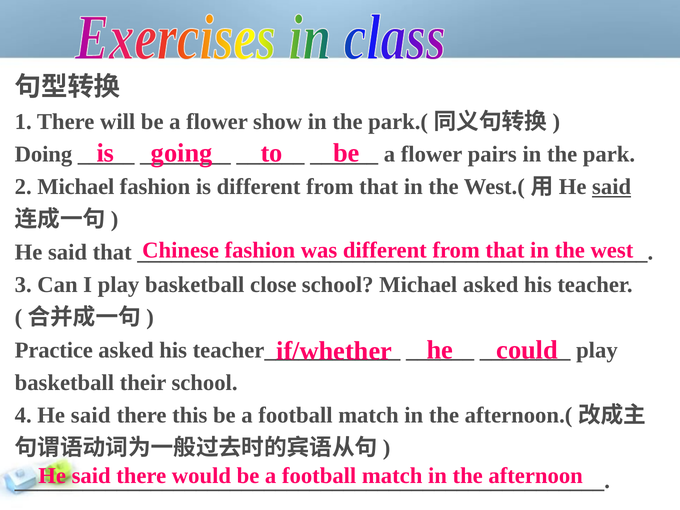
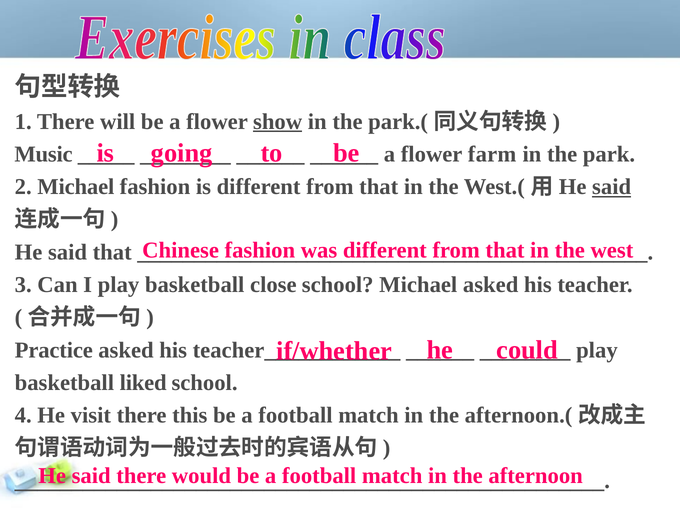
show underline: none -> present (278, 122)
Doing: Doing -> Music (44, 154)
pairs: pairs -> farm (492, 154)
their: their -> liked (143, 383)
4 He said: said -> visit (91, 415)
